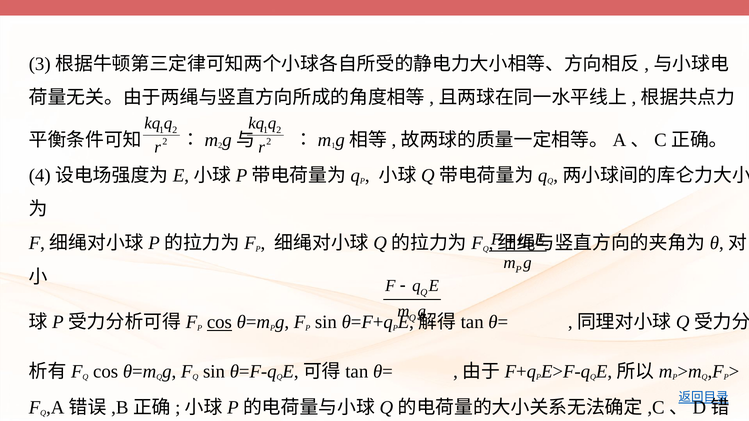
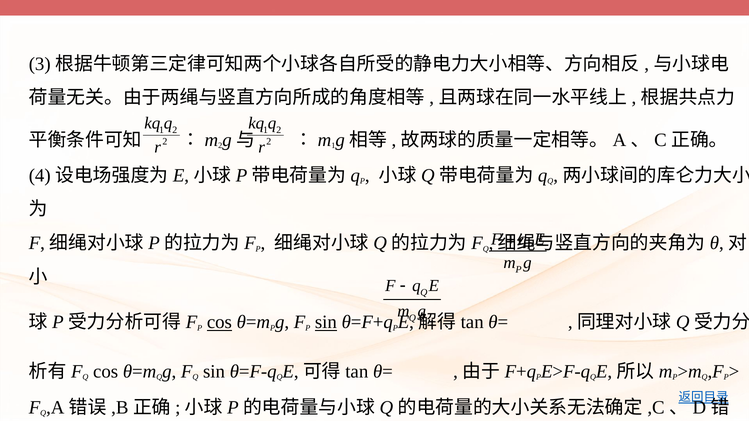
sin underline: none -> present (326, 322)
